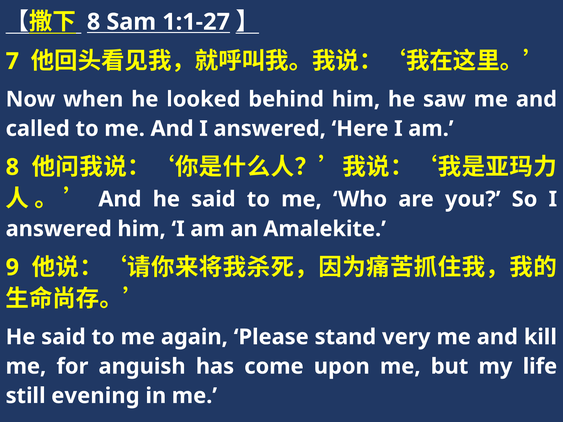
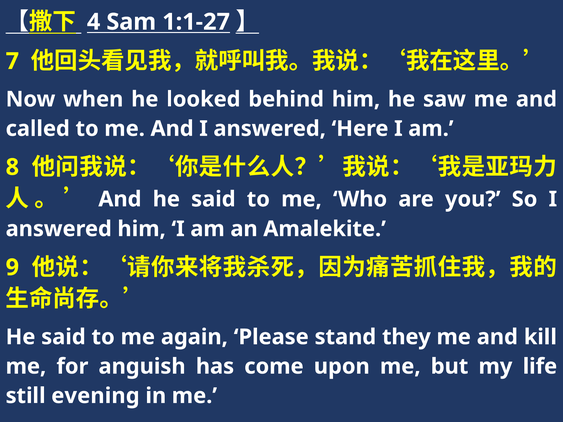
8: 8 -> 4 (94, 22)
very: very -> they (406, 337)
